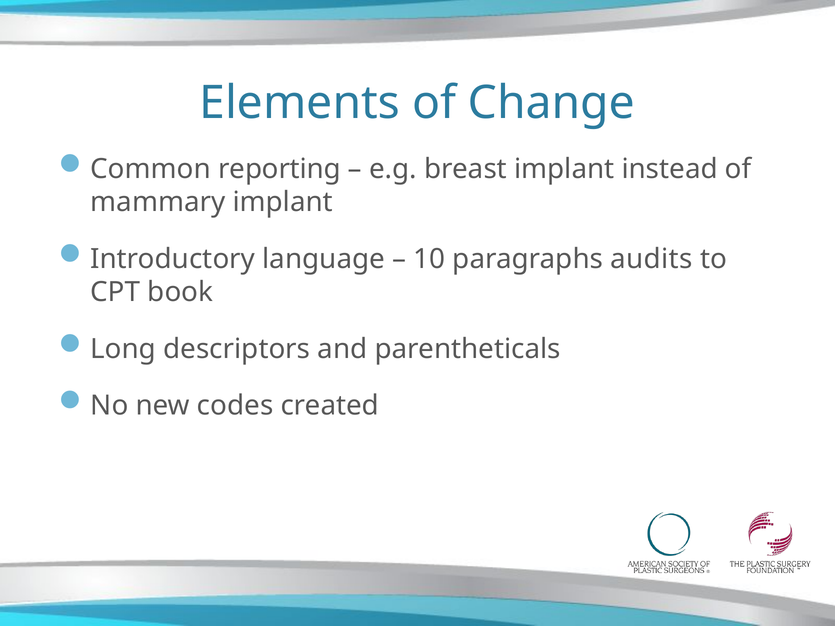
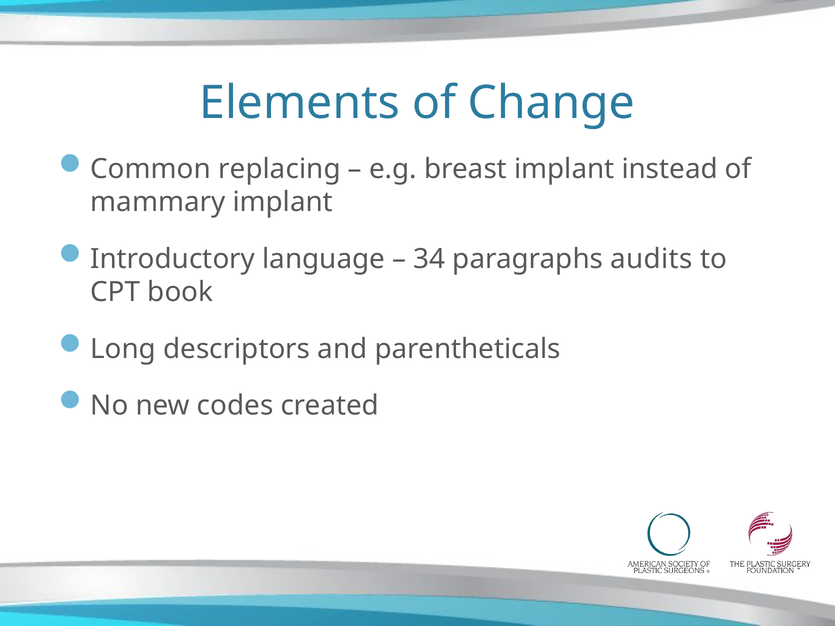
reporting: reporting -> replacing (279, 169)
10: 10 -> 34 (429, 259)
